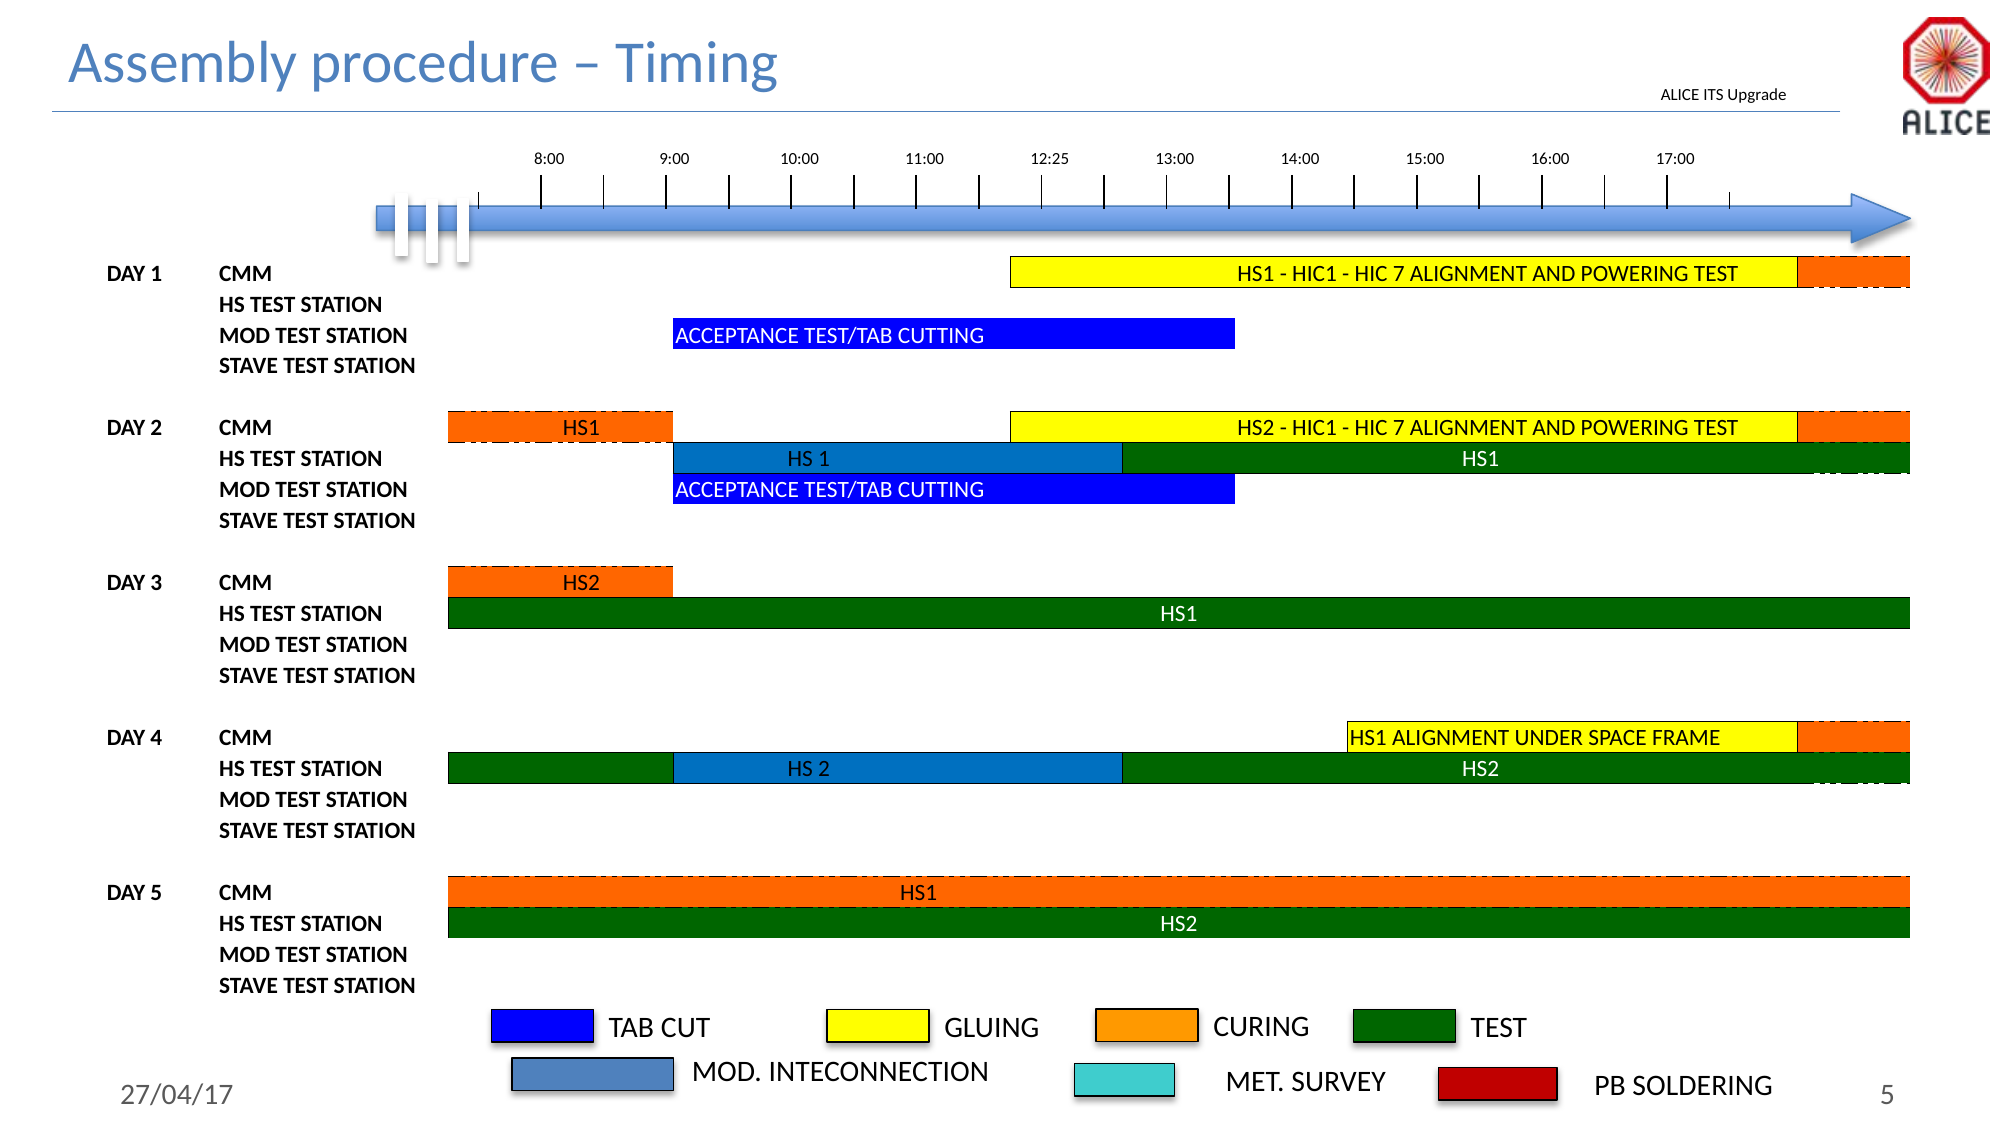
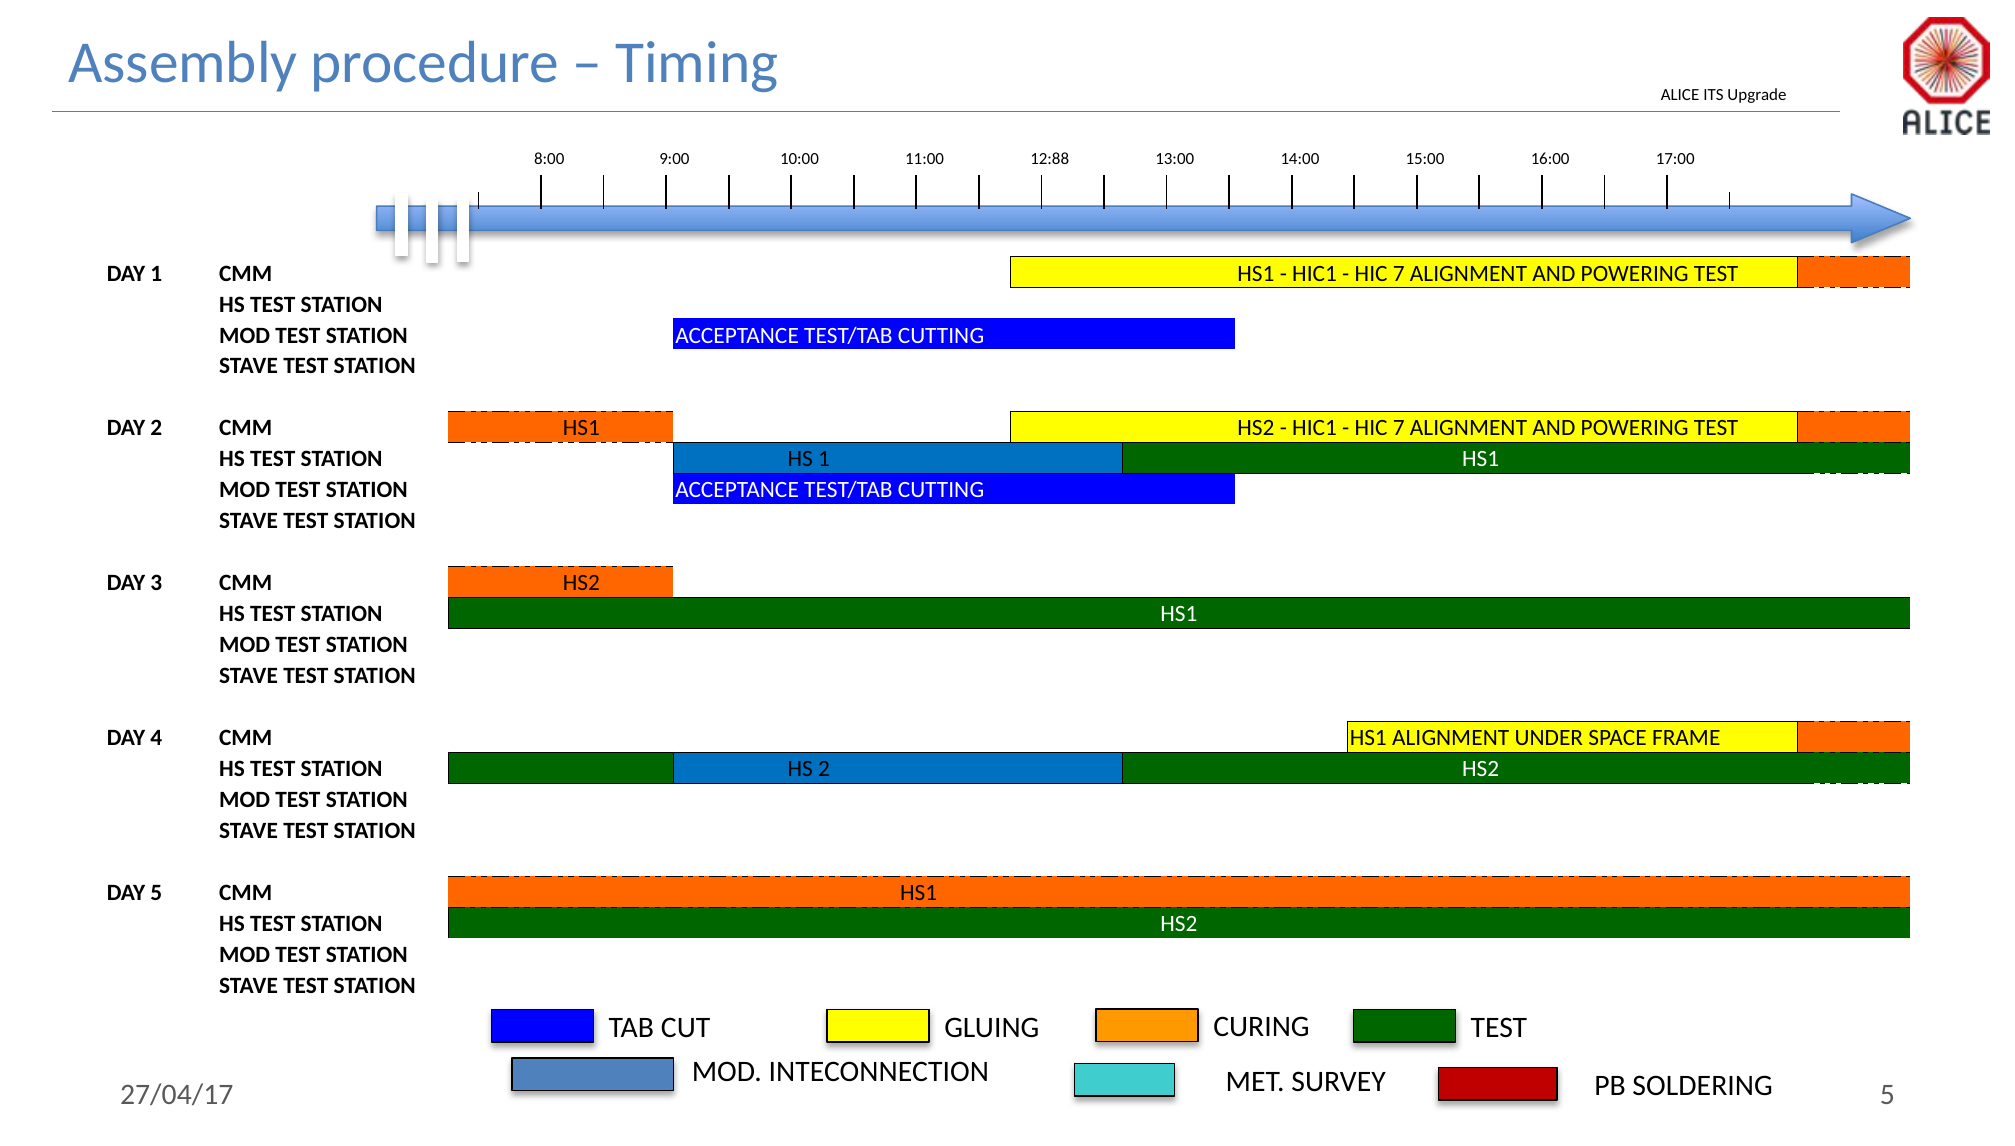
12:25: 12:25 -> 12:88 (1050, 159)
